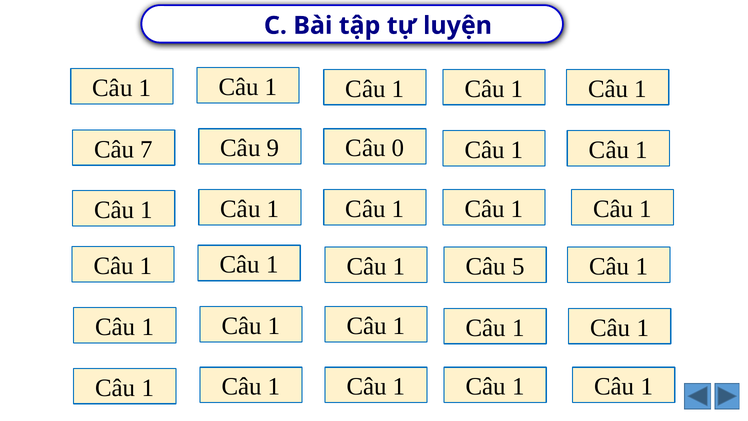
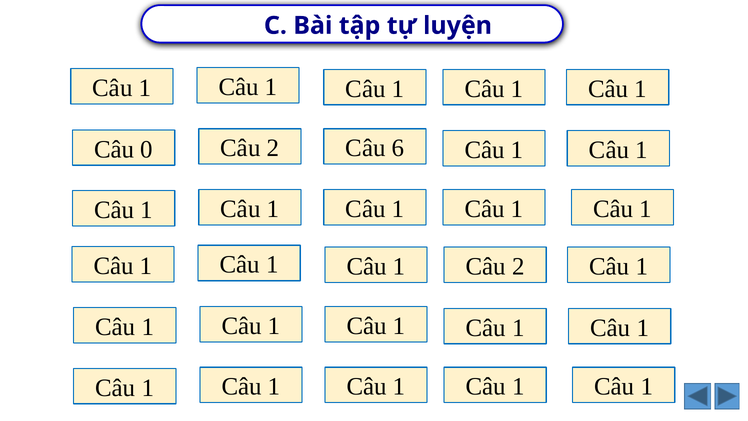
9: 9 -> 2 (273, 148)
0: 0 -> 6 (398, 148)
7: 7 -> 0 (147, 149)
5: 5 -> 2 (518, 266)
